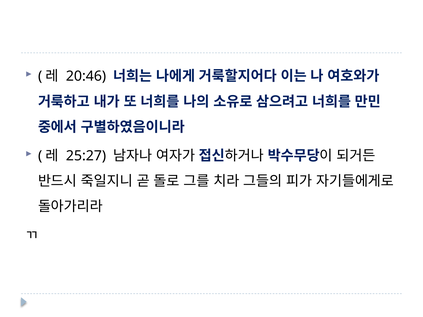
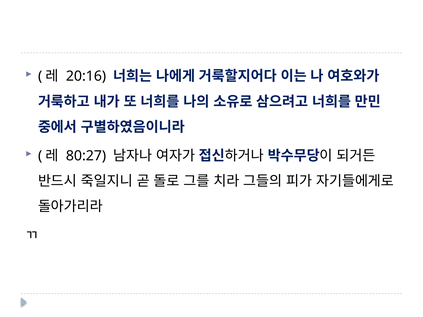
20:46: 20:46 -> 20:16 (86, 76)
25:27: 25:27 -> 80:27 (86, 156)
